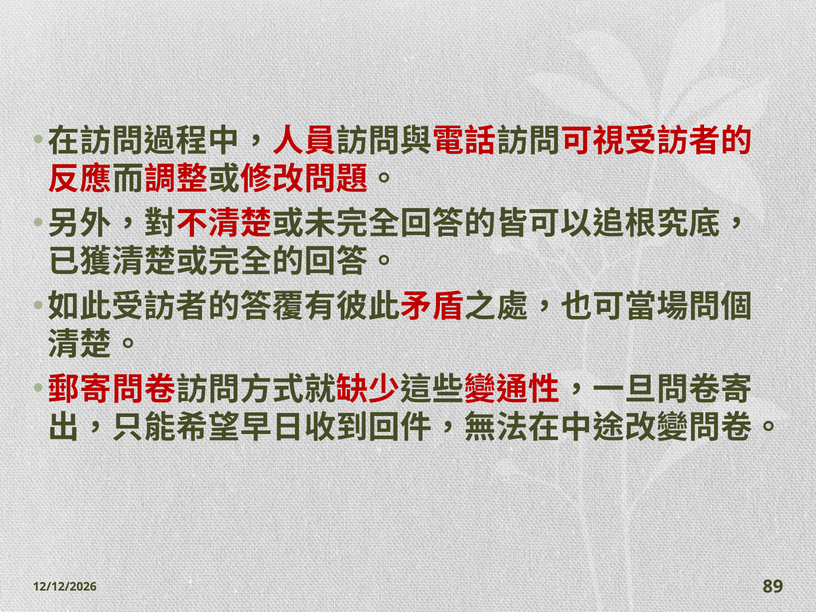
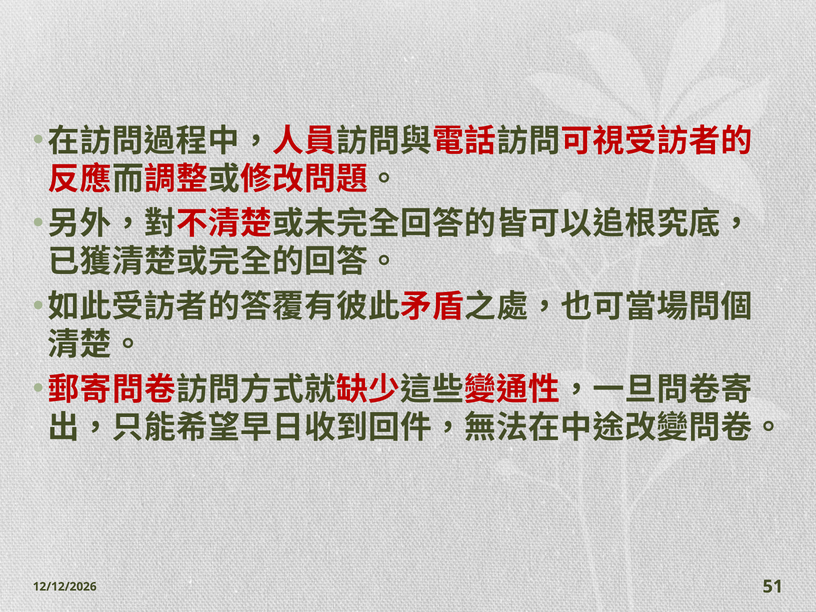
89: 89 -> 51 (773, 587)
